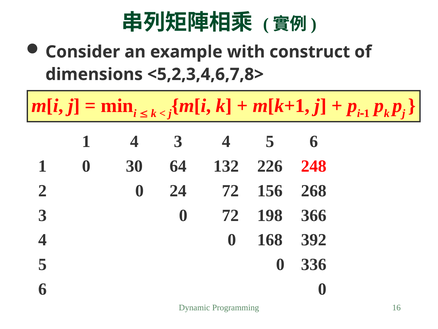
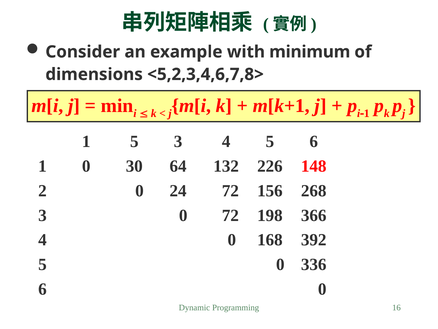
construct: construct -> minimum (310, 52)
1 4: 4 -> 5 (134, 141)
248: 248 -> 148 (314, 166)
